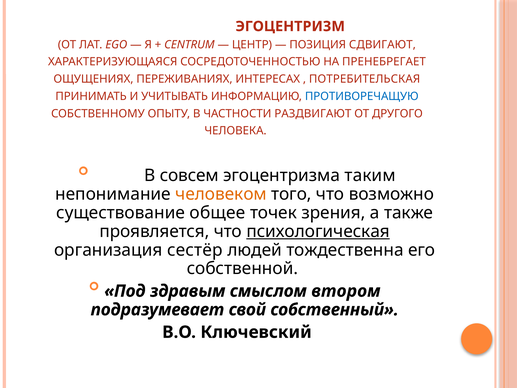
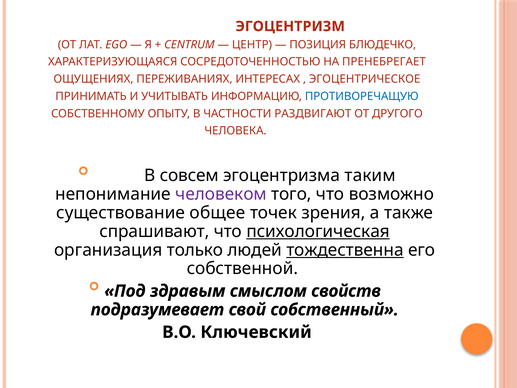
СДВИГАЮТ: СДВИГАЮТ -> БЛЮДЕЧКО (383, 45)
ПОТРЕБИТЕЛЬСКАЯ: ПОТРЕБИТЕЛЬСКАЯ -> ЭГОЦЕНТРИЧЕСКОЕ (365, 79)
человеком colour: orange -> purple (221, 194)
проявляется: проявляется -> спрашивают (154, 231)
сестёр: сестёр -> только (195, 250)
тождественна underline: none -> present (345, 250)
втором: втором -> свойств (346, 291)
